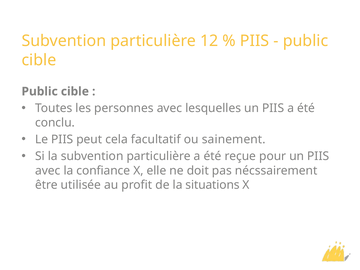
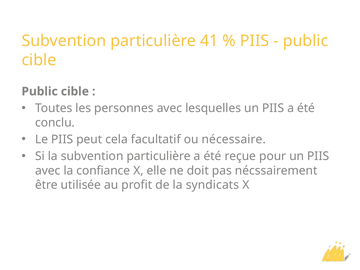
12: 12 -> 41 (209, 41)
sainement: sainement -> nécessaire (234, 139)
situations: situations -> syndicats (212, 185)
